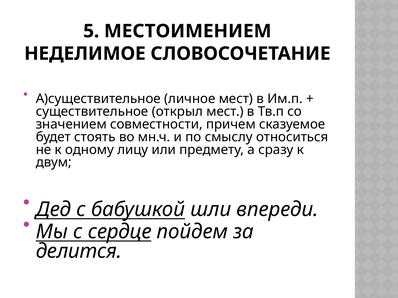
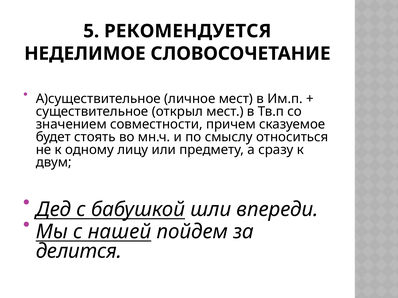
МЕСТОИМЕНИЕМ: МЕСТОИМЕНИЕМ -> РЕКОМЕНДУЕТСЯ (188, 31)
сердце: сердце -> нашей (120, 232)
